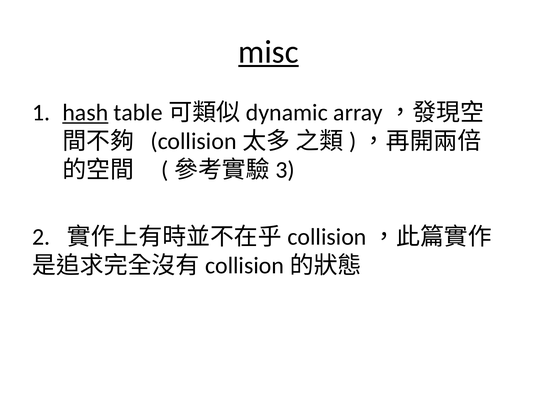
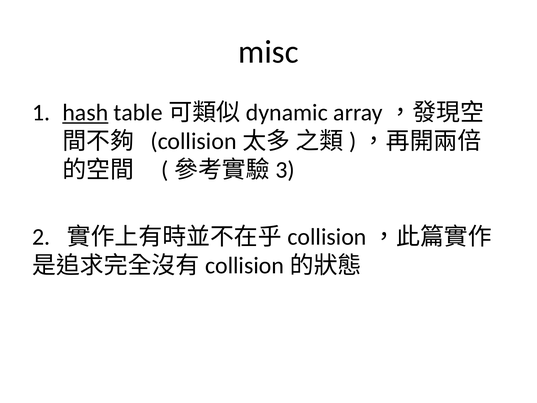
misc underline: present -> none (268, 52)
